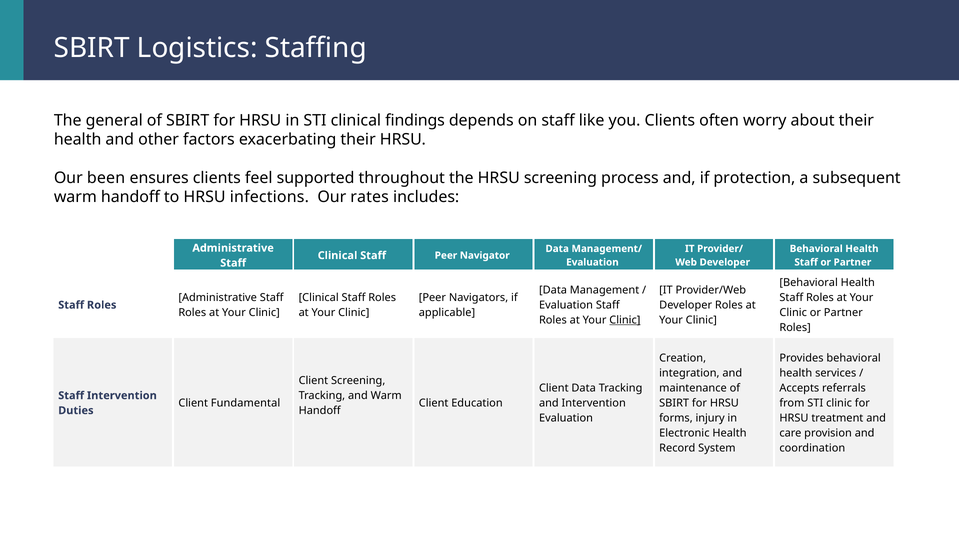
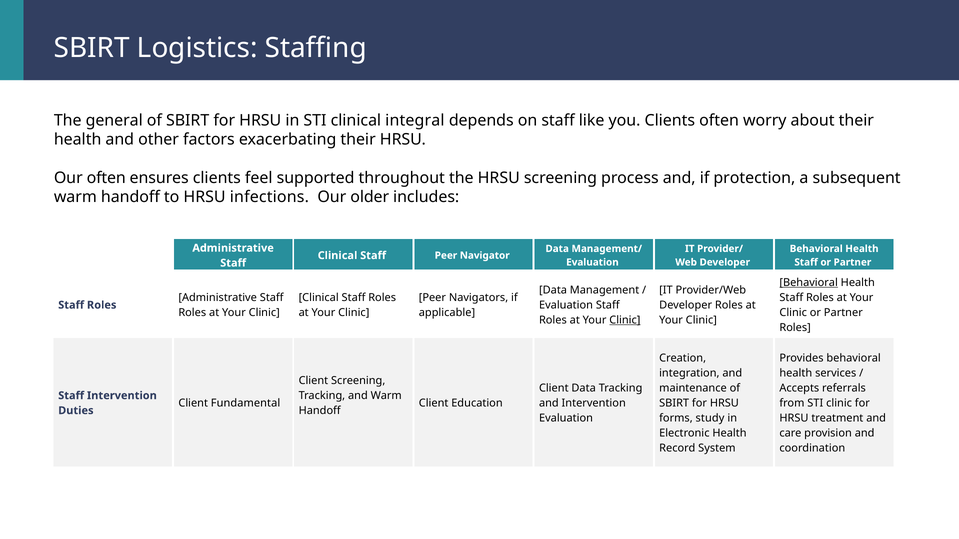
findings: findings -> integral (415, 121)
Our been: been -> often (106, 178)
rates: rates -> older (370, 197)
Behavioral underline: none -> present (809, 283)
injury: injury -> study (710, 418)
